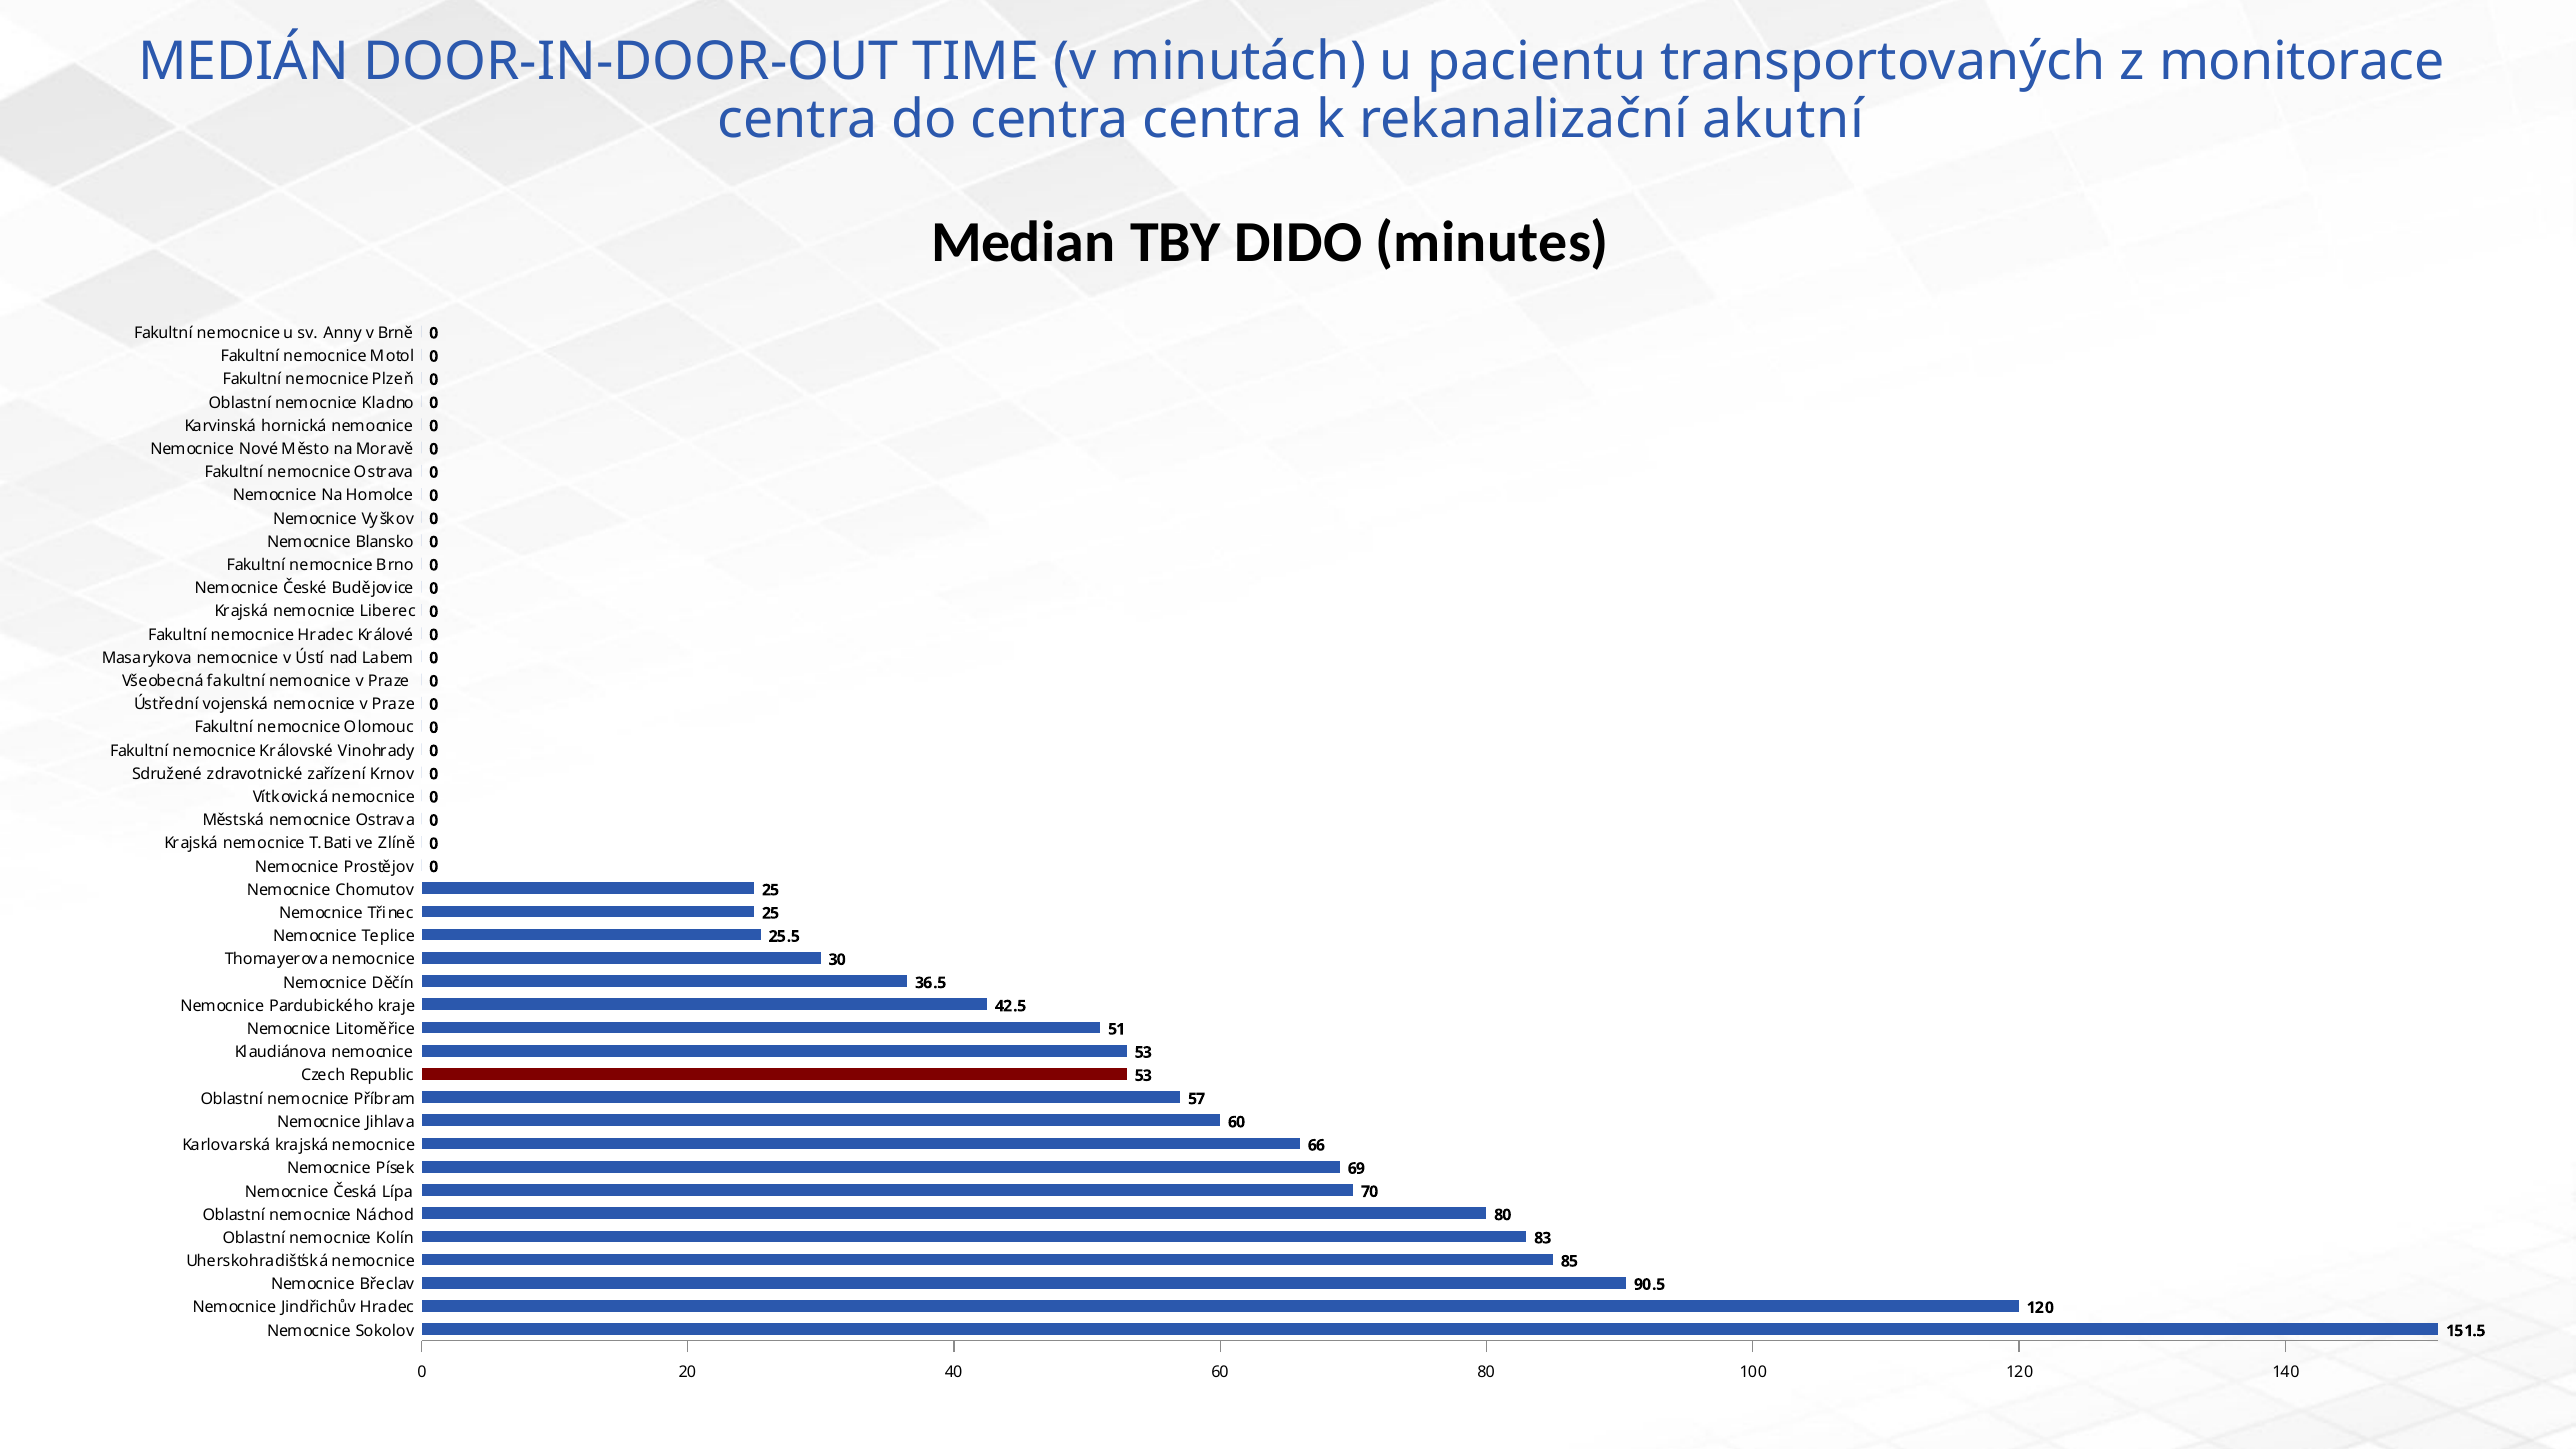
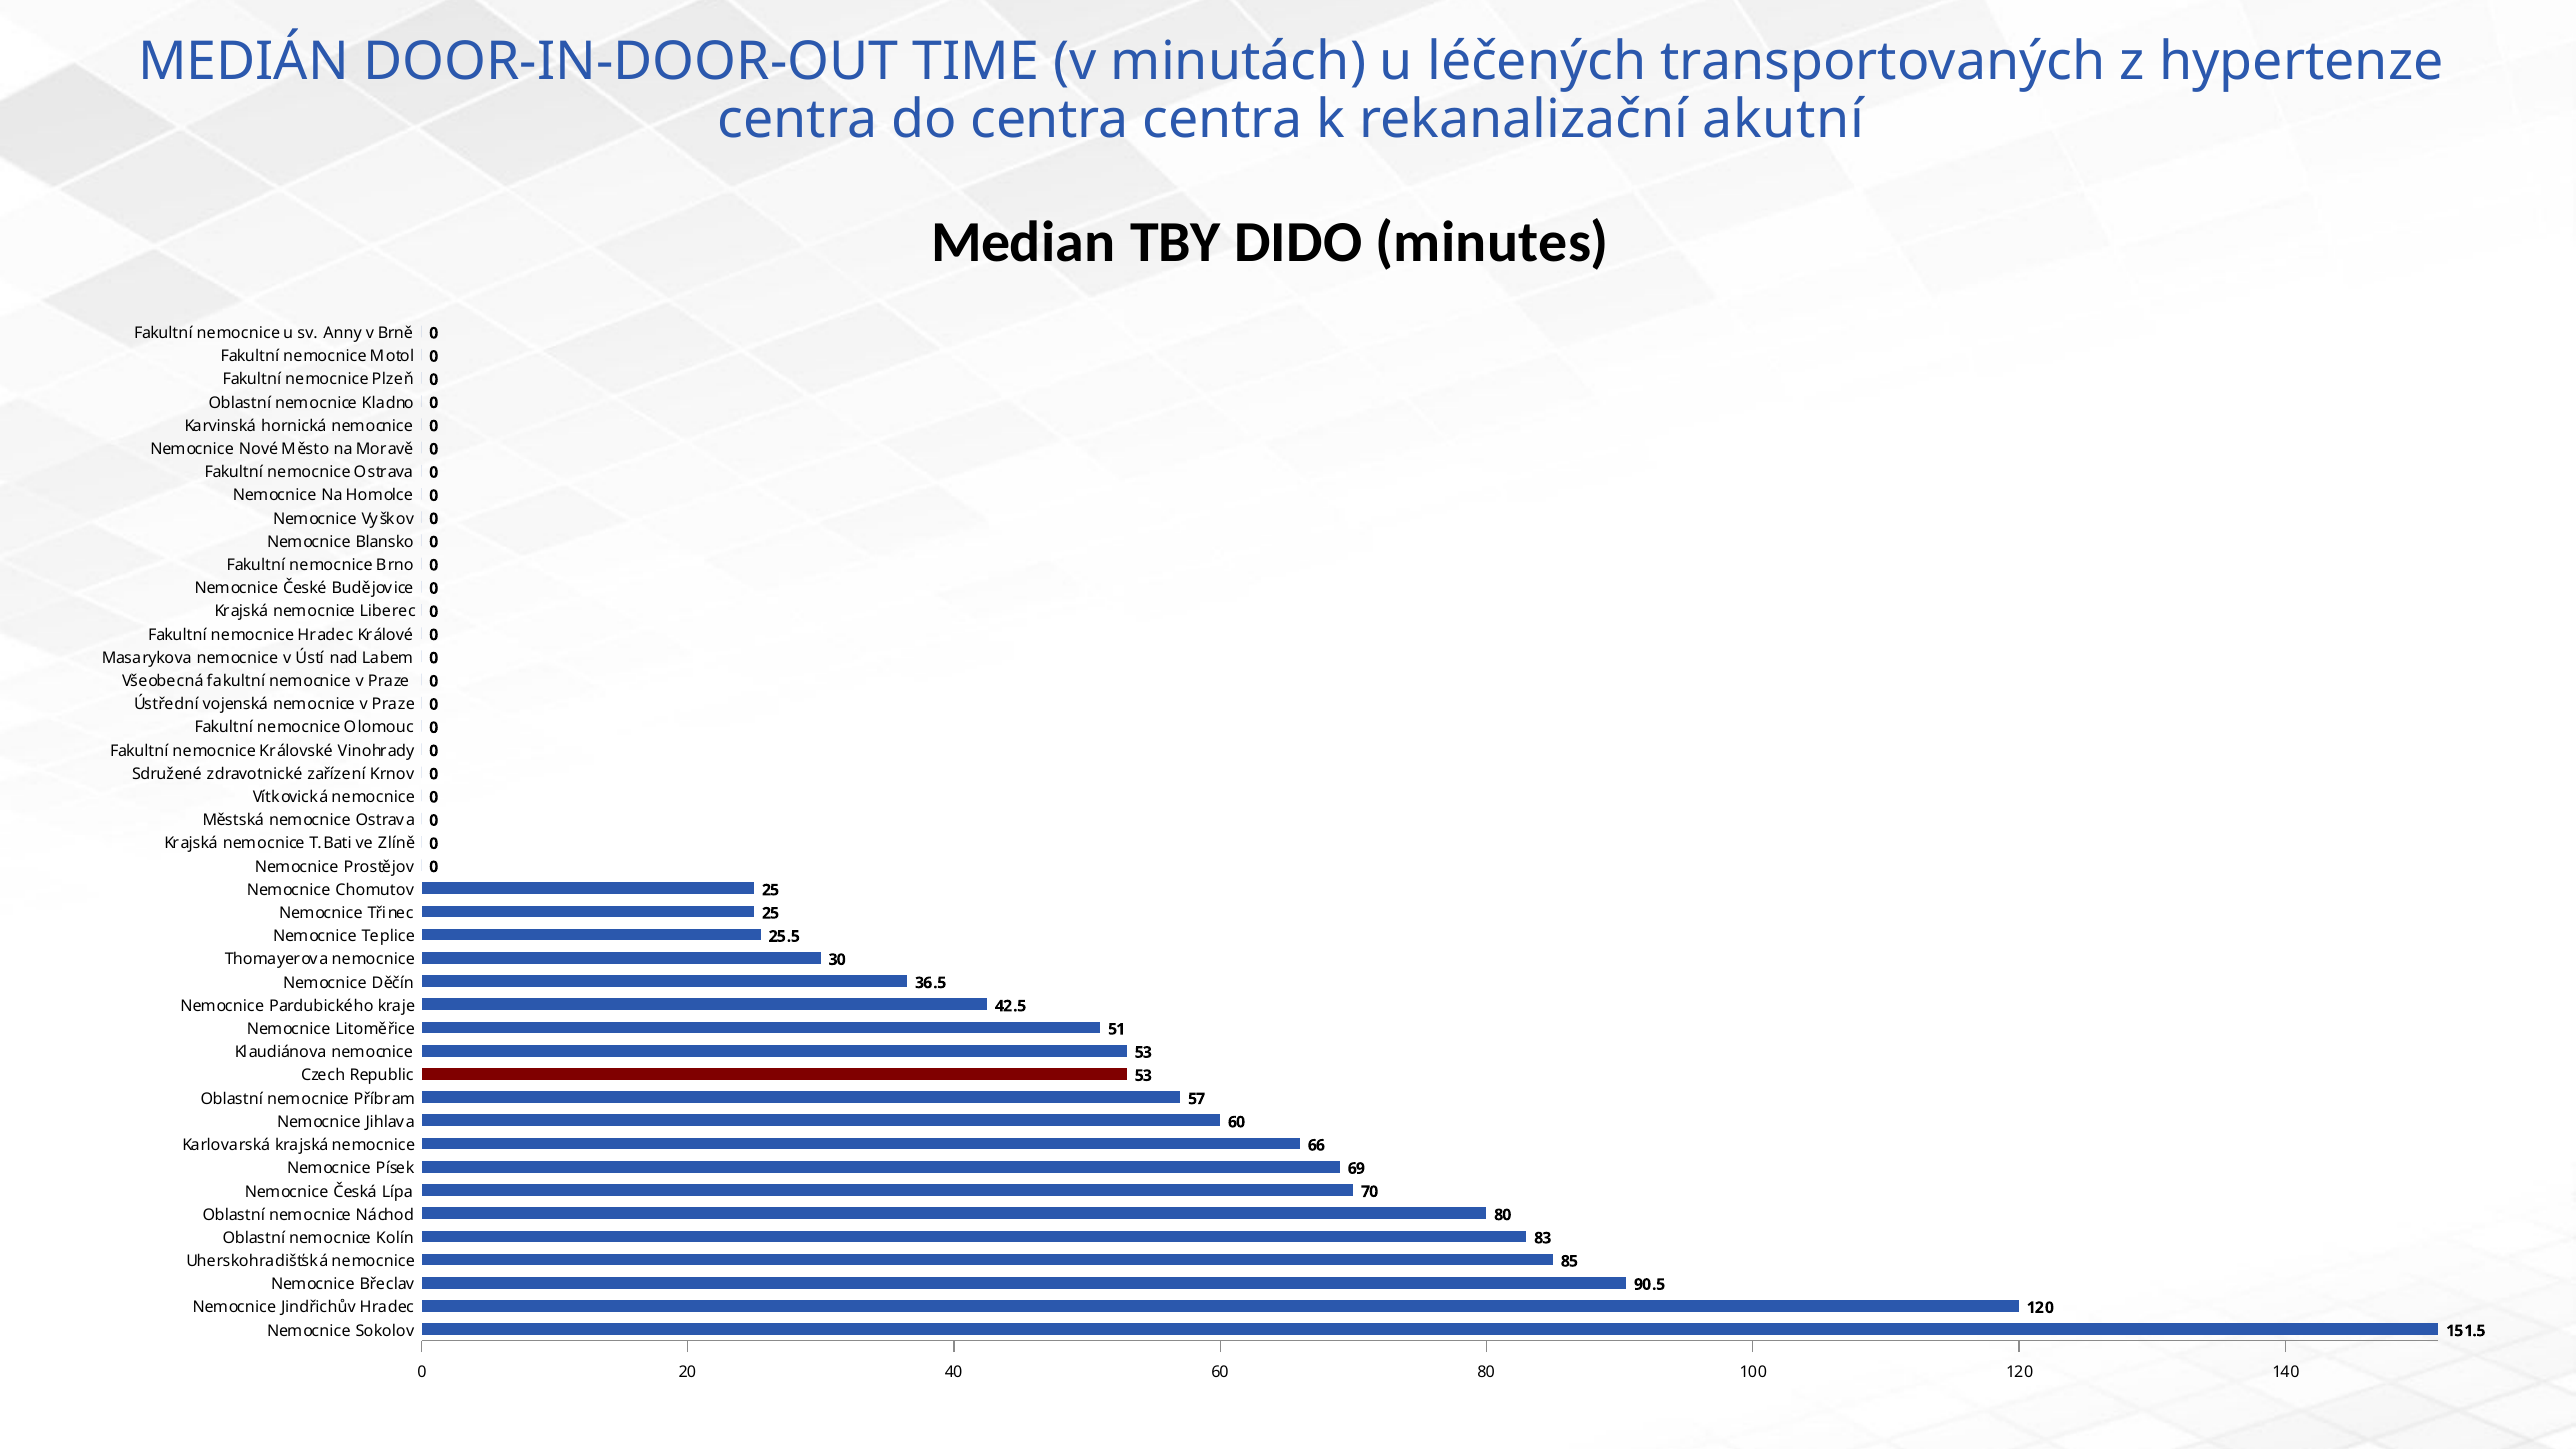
pacientu: pacientu -> léčených (1537, 62)
monitorace: monitorace -> hypertenze (2301, 62)
